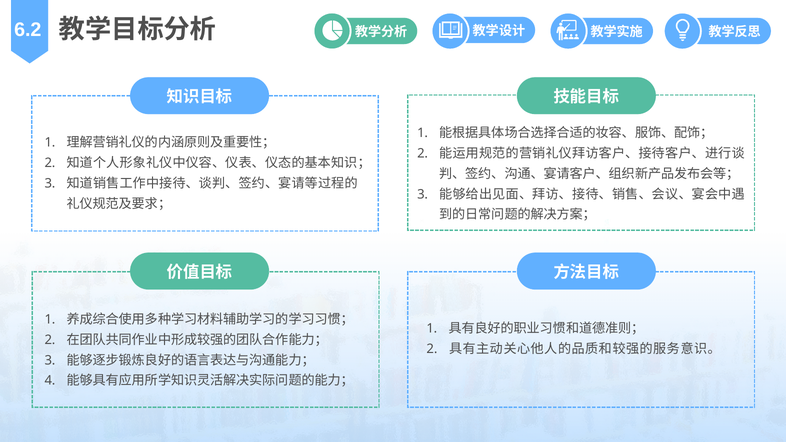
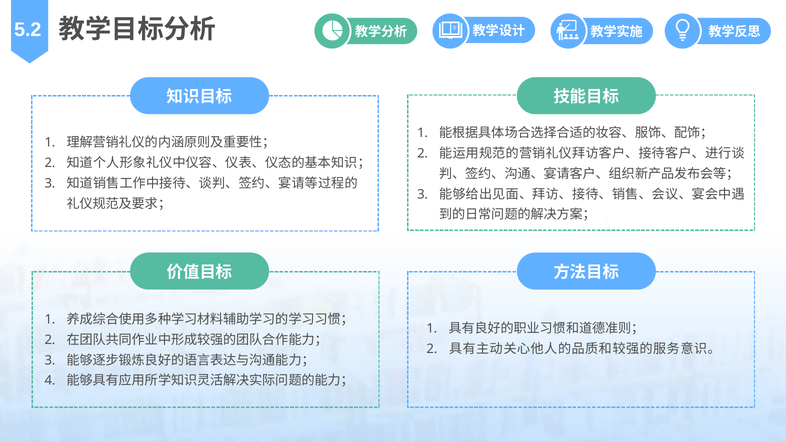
6.2: 6.2 -> 5.2 (28, 30)
